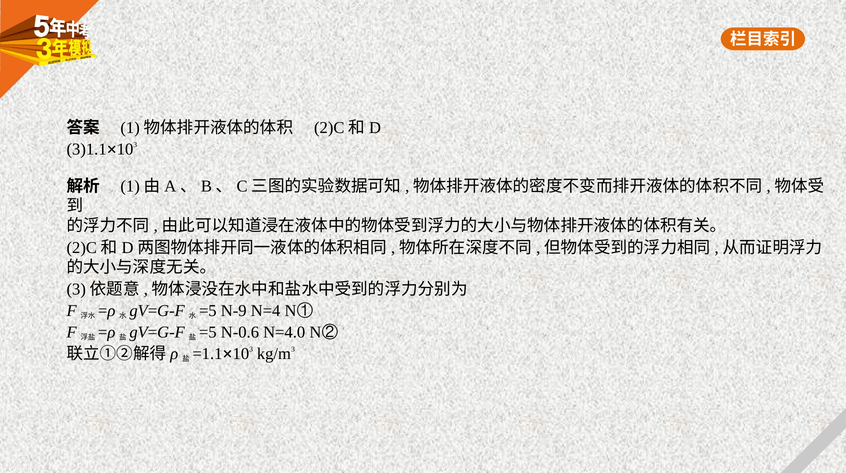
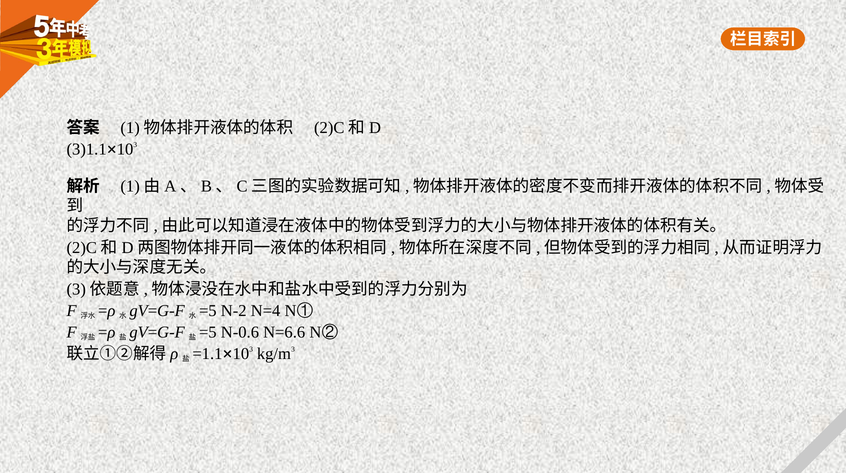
N-9: N-9 -> N-2 (234, 311)
N=4.0: N=4.0 -> N=6.6 (284, 332)
